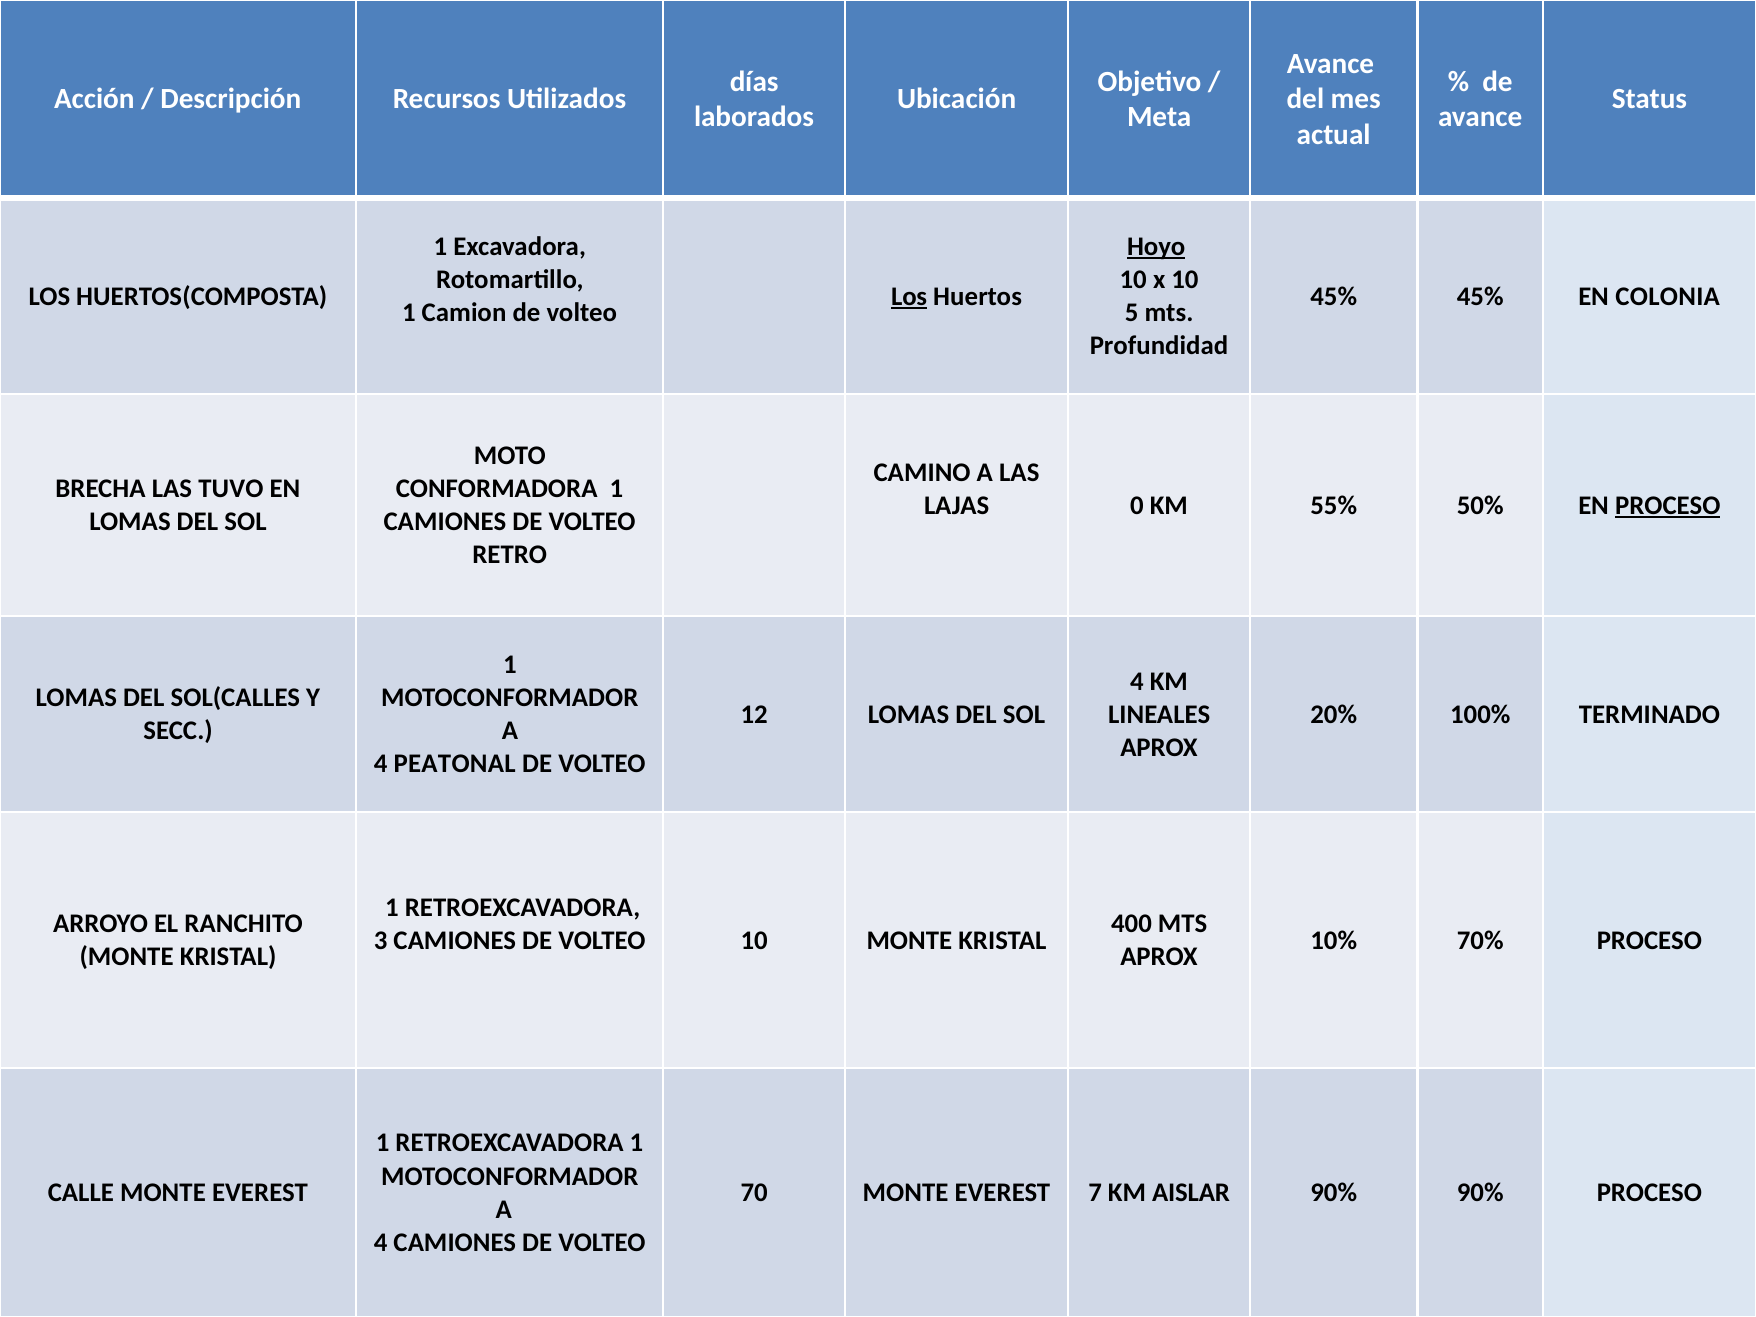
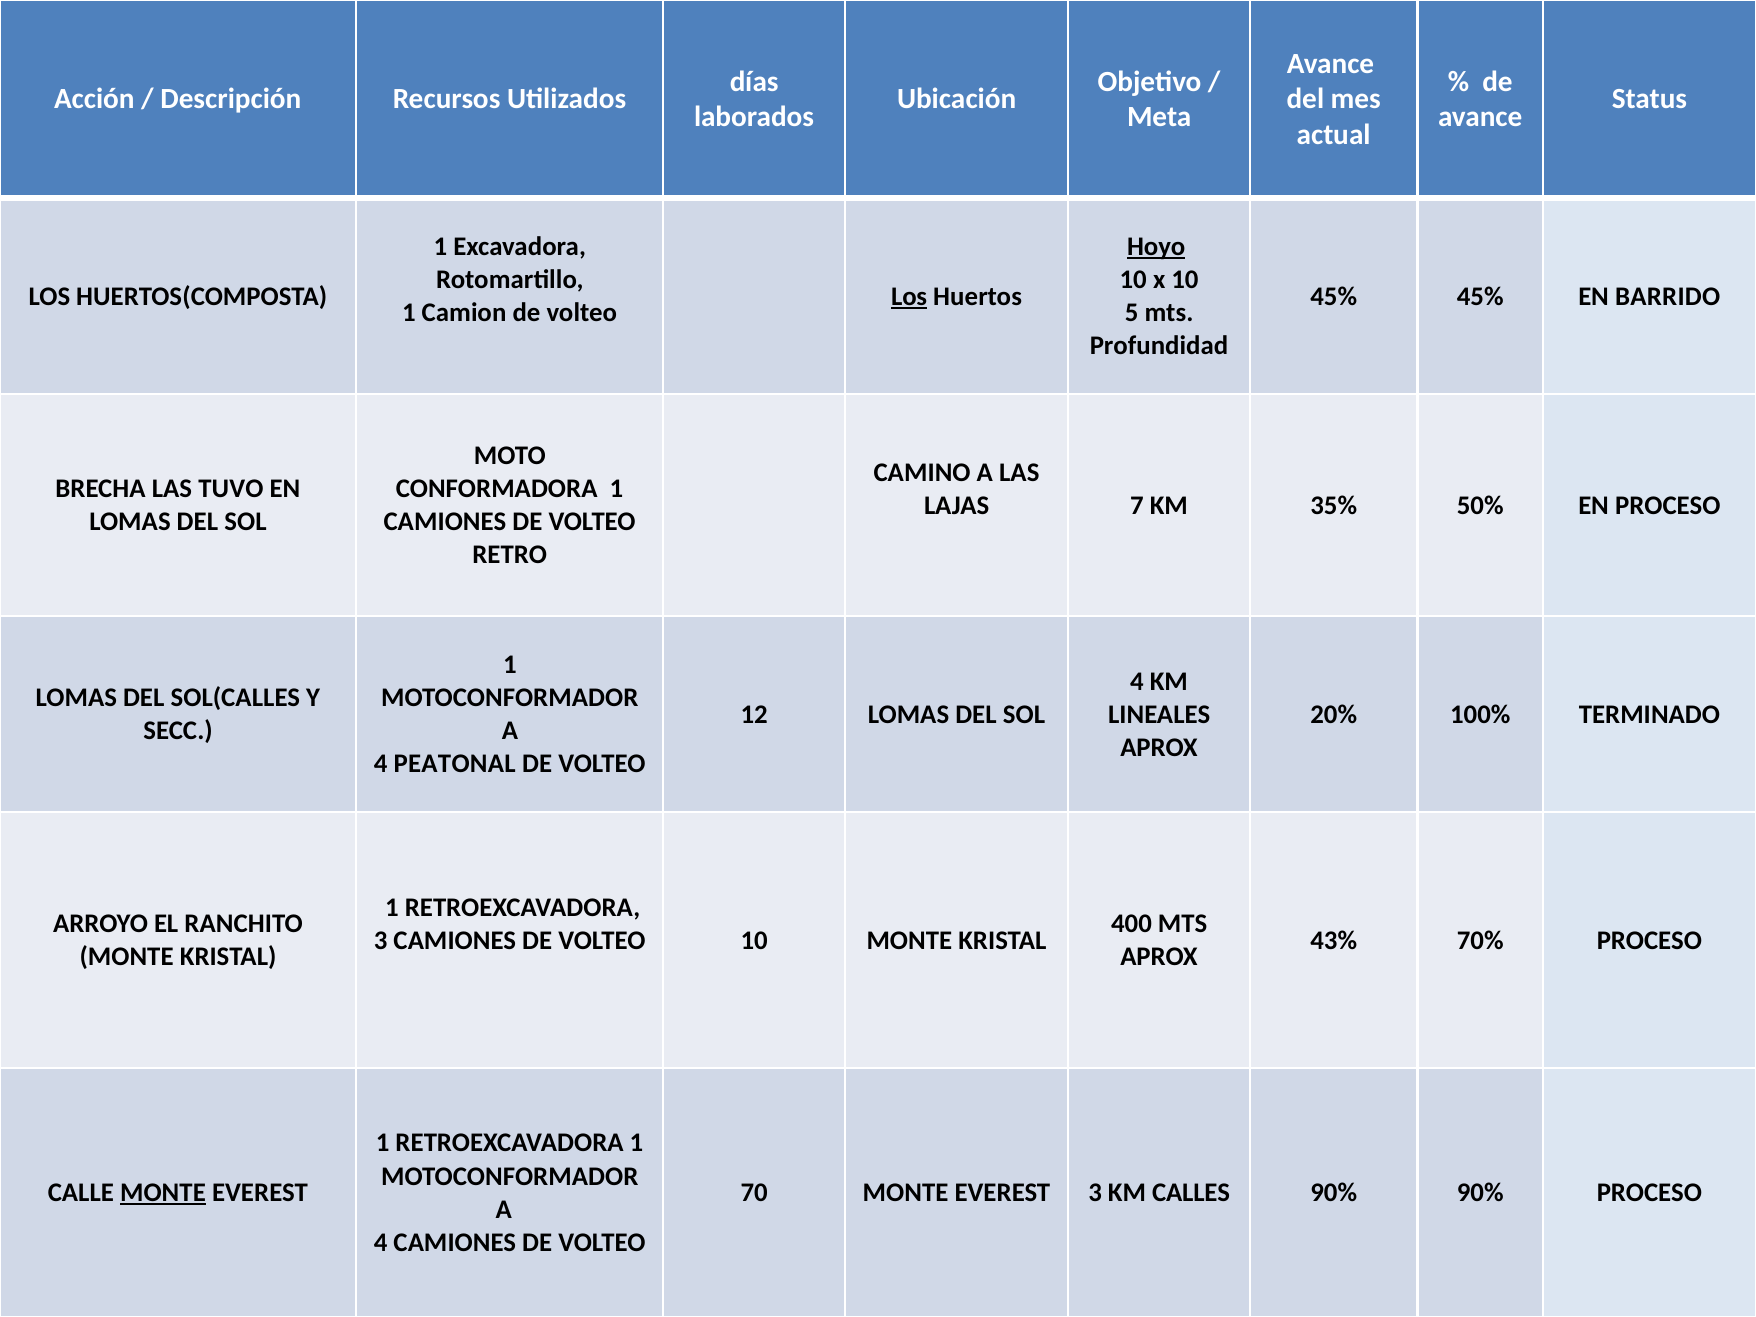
COLONIA: COLONIA -> BARRIDO (1668, 296)
0: 0 -> 7 (1137, 505)
55%: 55% -> 35% (1334, 505)
PROCESO underline: present -> none (1668, 505)
10%: 10% -> 43% (1334, 940)
MONTE underline: none -> present (163, 1193)
EVEREST 7: 7 -> 3 (1095, 1193)
AISLAR: AISLAR -> CALLES (1191, 1193)
